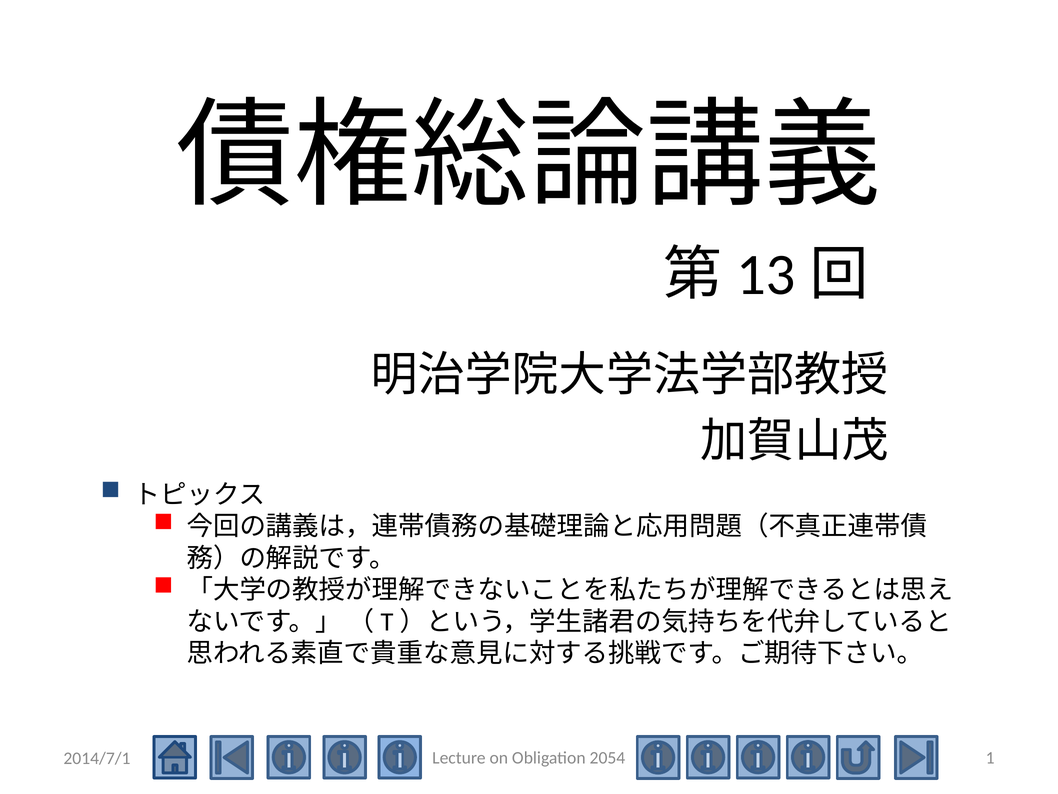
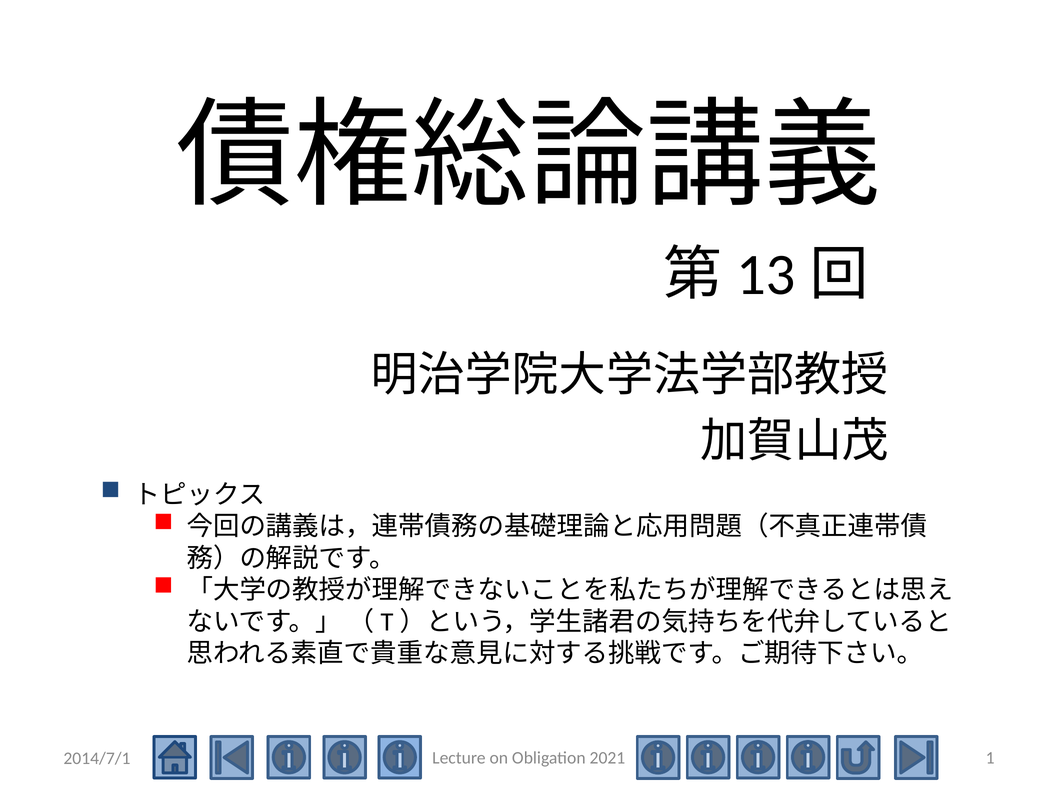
2054: 2054 -> 2021 (607, 758)
